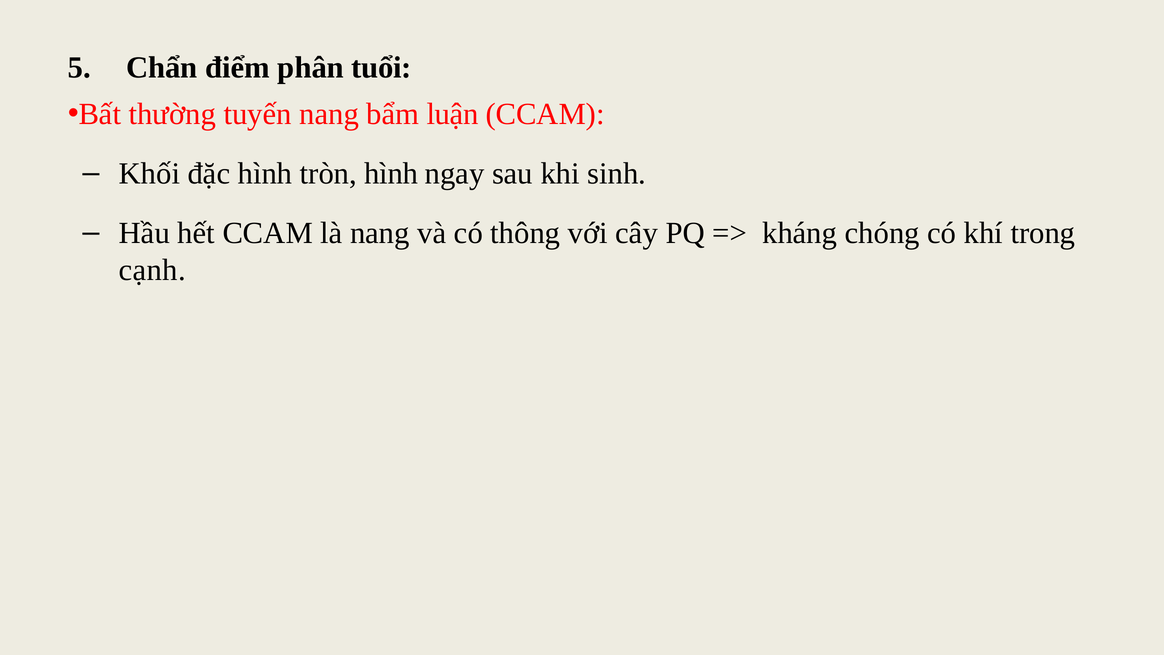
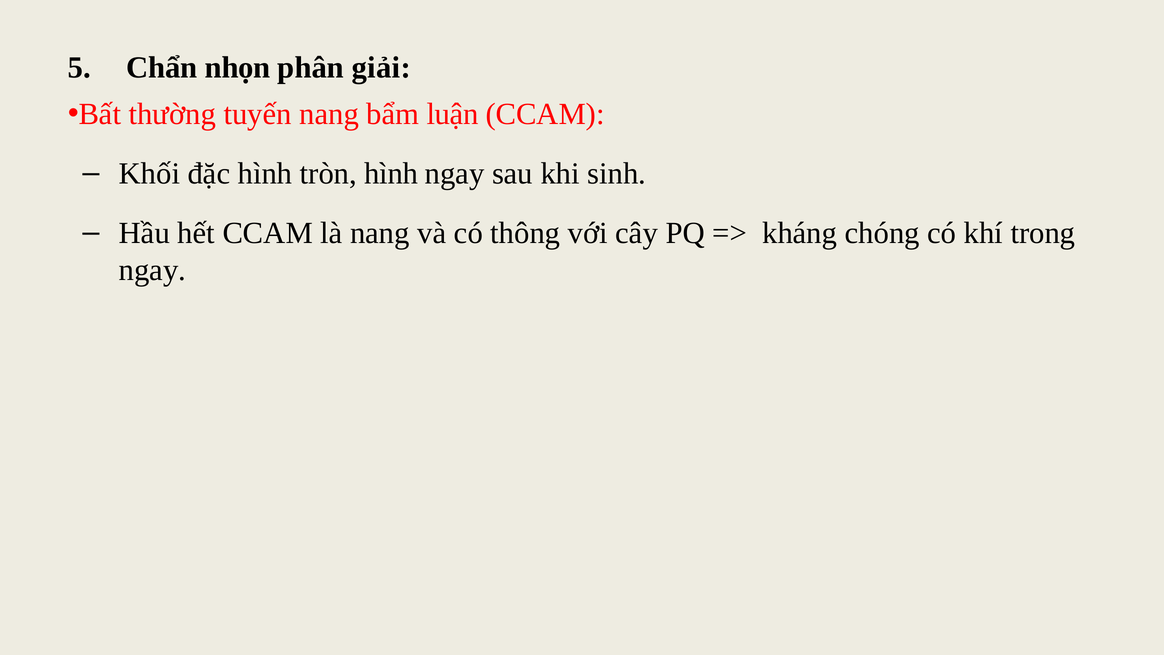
điểm: điểm -> nhọn (238, 68)
tuổi: tuổi -> giải (381, 68)
cạnh: cạnh -> ngay (152, 270)
